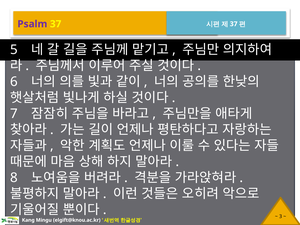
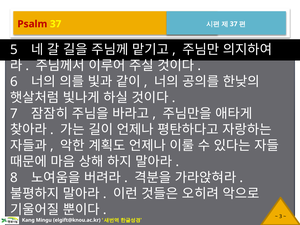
Psalm colour: purple -> red (32, 24)
